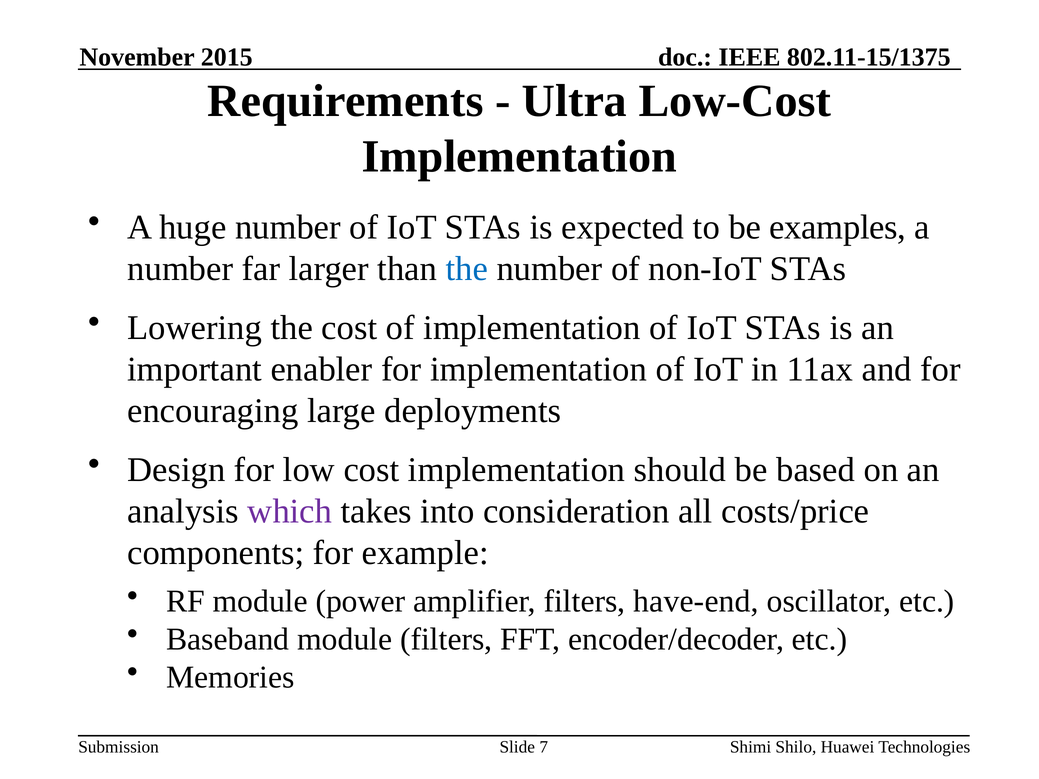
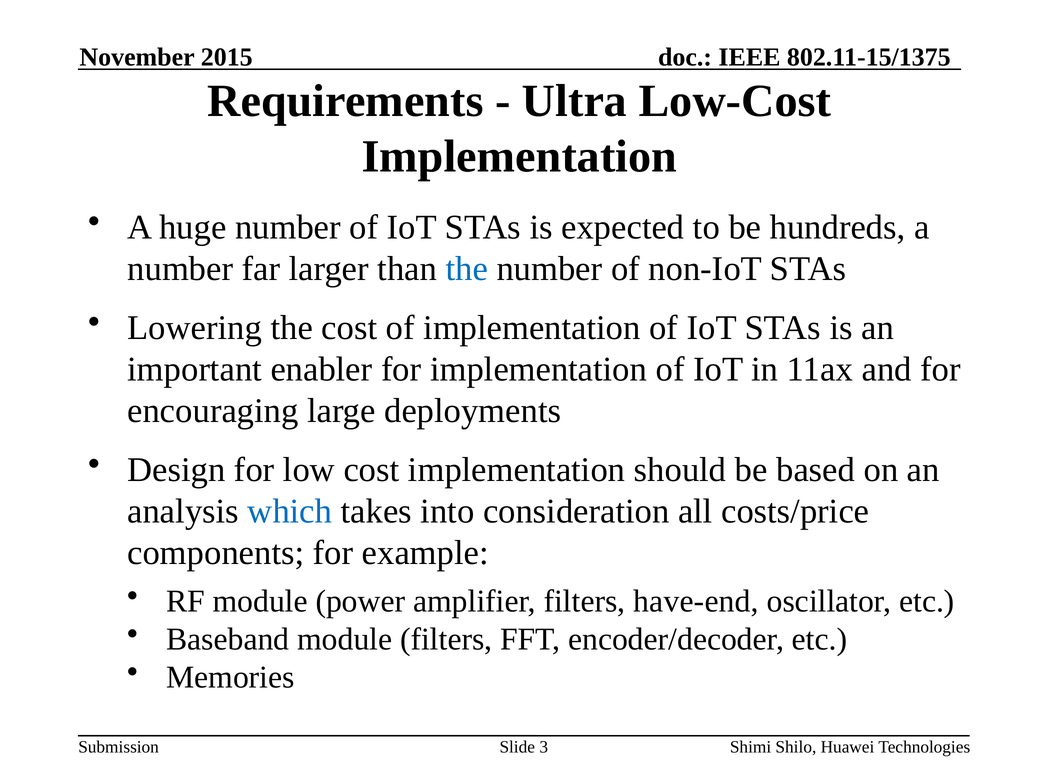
examples: examples -> hundreds (838, 228)
which colour: purple -> blue (290, 512)
7: 7 -> 3 (544, 747)
